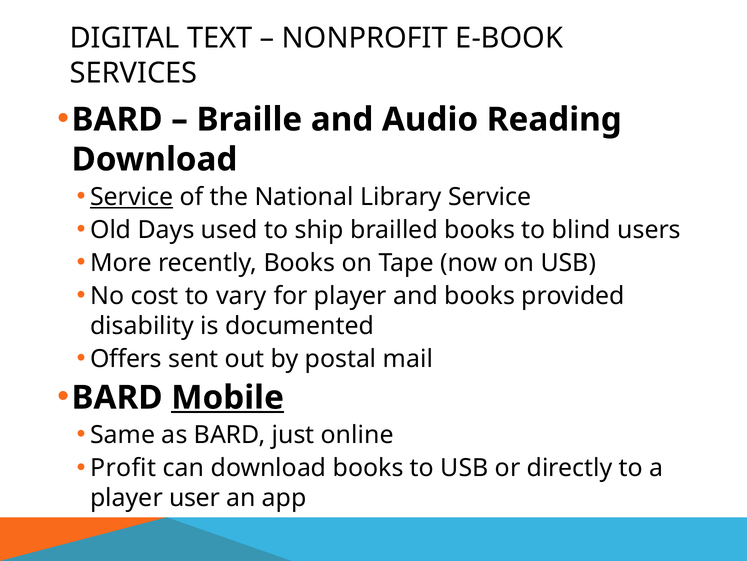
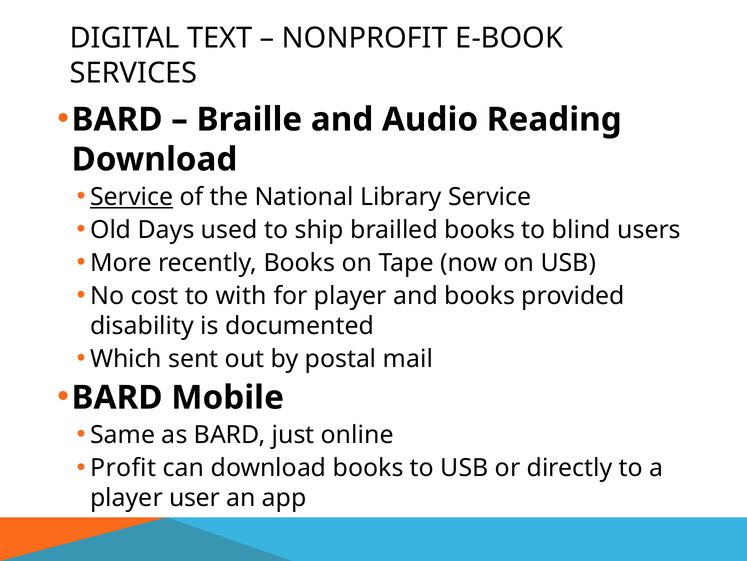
vary: vary -> with (241, 296)
Offers: Offers -> Which (126, 359)
Mobile underline: present -> none (228, 397)
